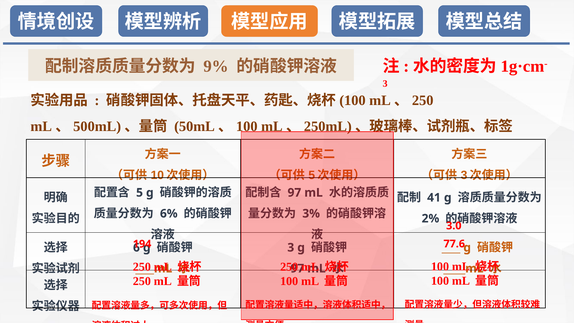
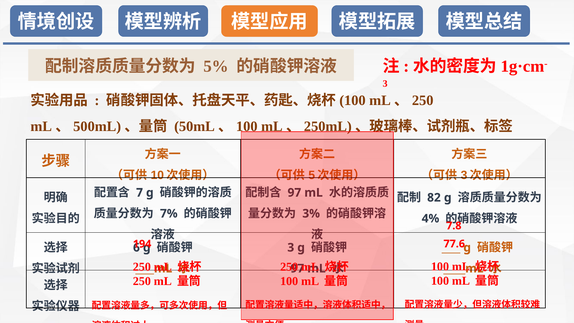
9%: 9% -> 5% (216, 66)
5: 5 -> 7 (140, 193)
41: 41 -> 82 (434, 198)
6%: 6% -> 7% (169, 213)
2%: 2% -> 4% (430, 218)
3.0: 3.0 -> 7.8 (454, 226)
